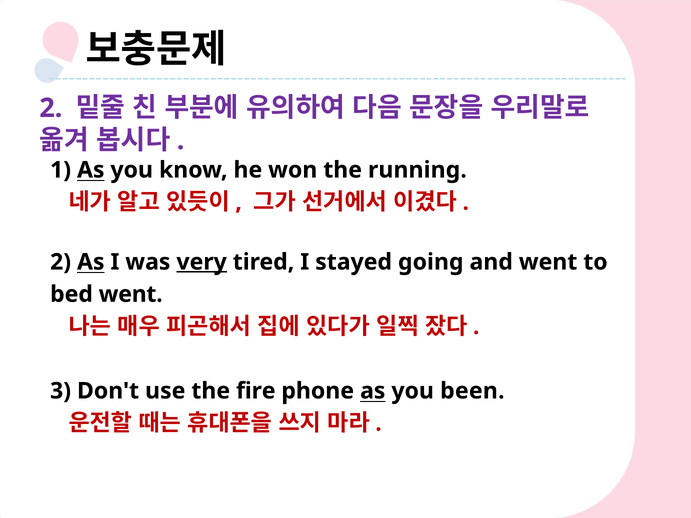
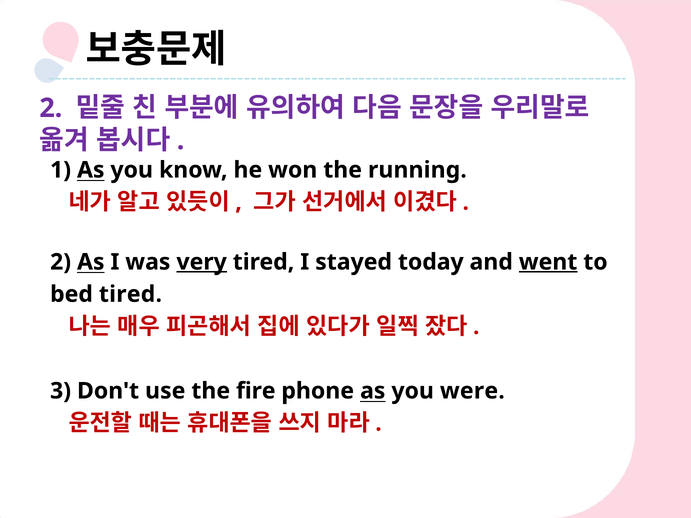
going: going -> today (431, 262)
went underline: none -> present (548, 262)
bed went: went -> tired (130, 294)
been: been -> were (472, 391)
